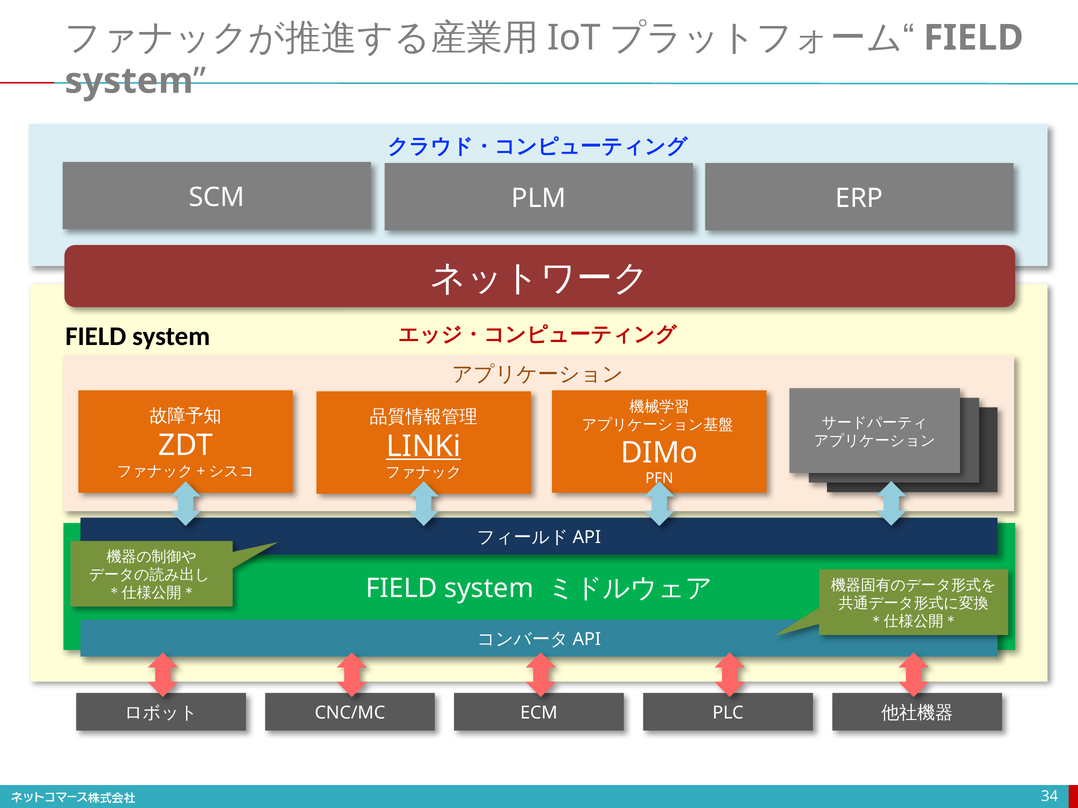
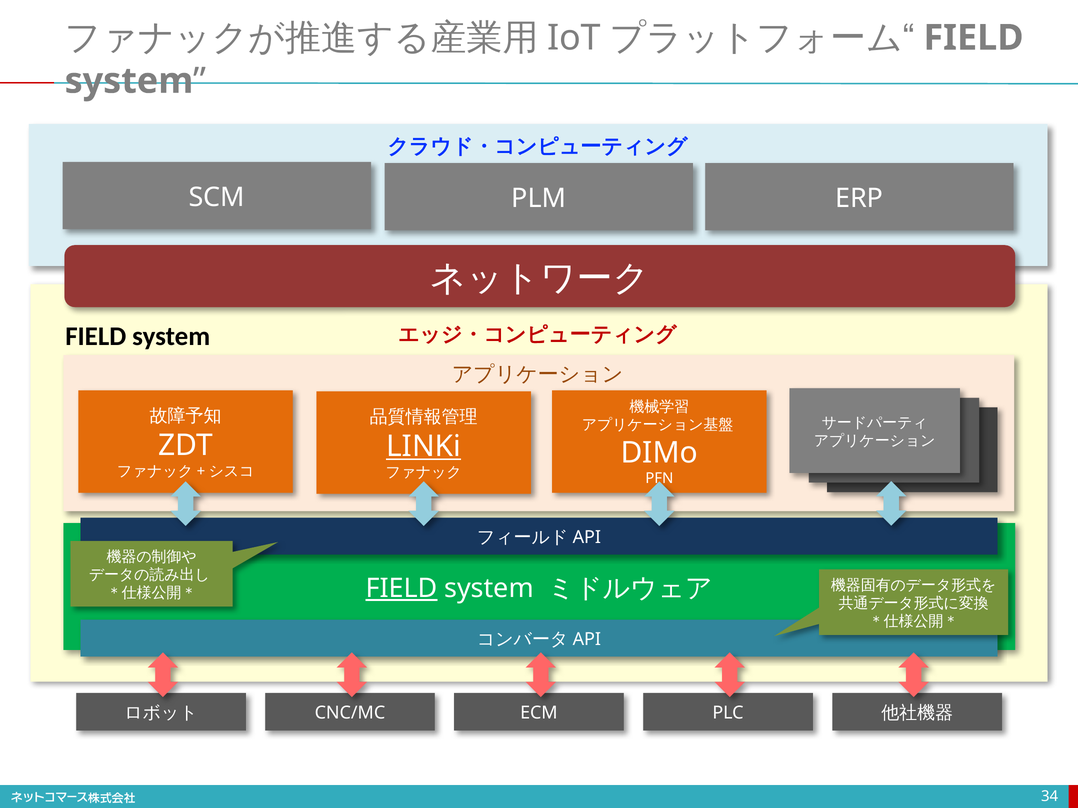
FIELD underline: none -> present (401, 589)
